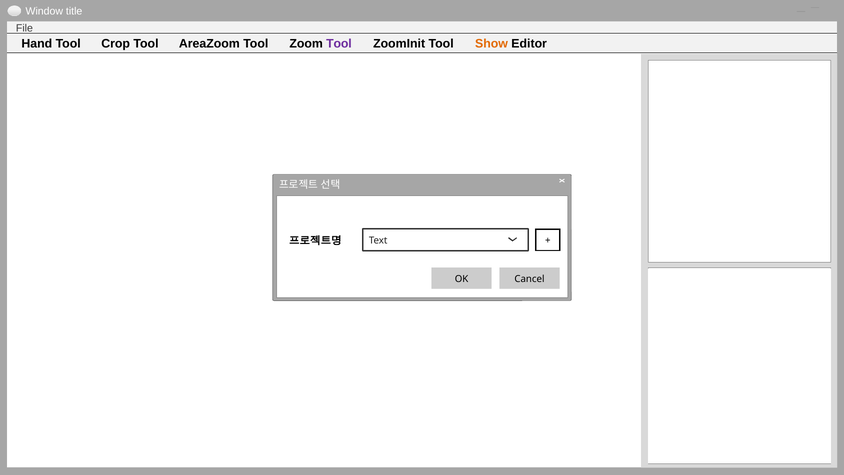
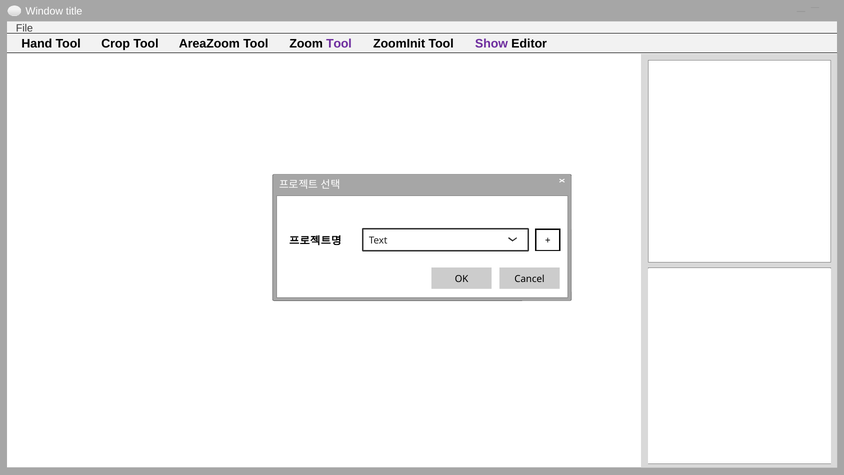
Show colour: orange -> purple (491, 44)
